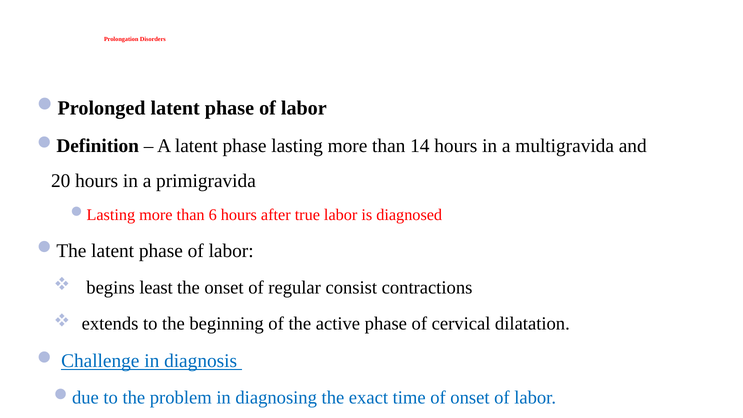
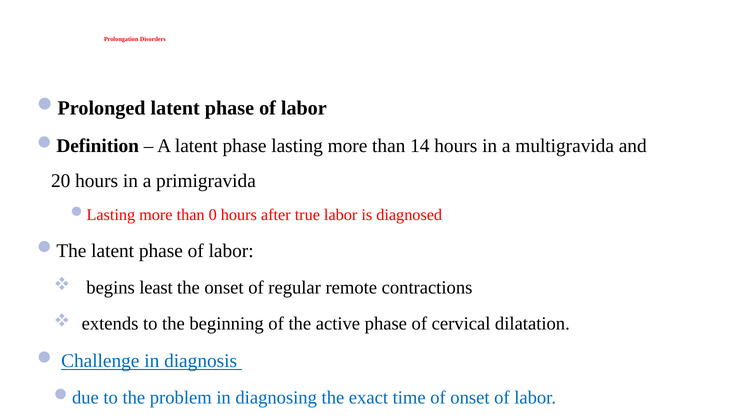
6: 6 -> 0 (213, 215)
consist: consist -> remote (351, 287)
